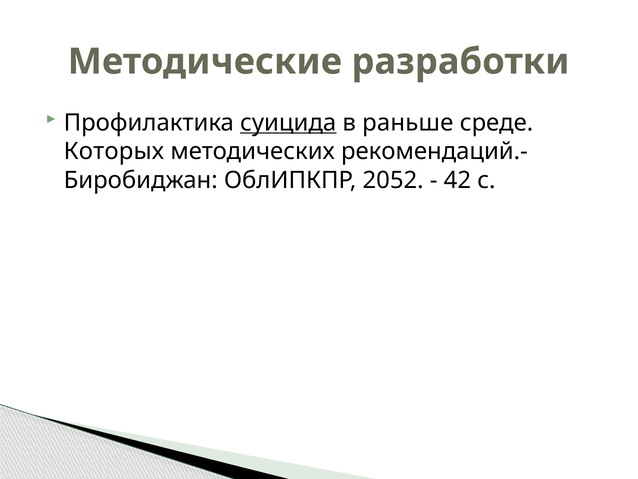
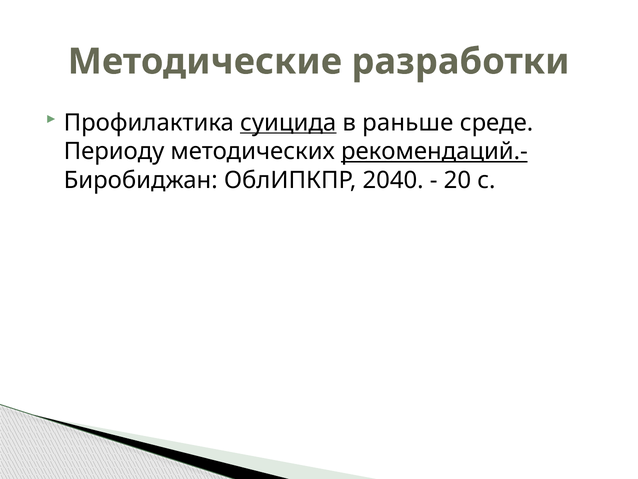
Которых: Которых -> Периоду (114, 151)
рекомендаций.- underline: none -> present (434, 151)
2052: 2052 -> 2040 (393, 180)
42: 42 -> 20 (457, 180)
